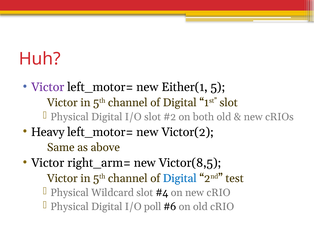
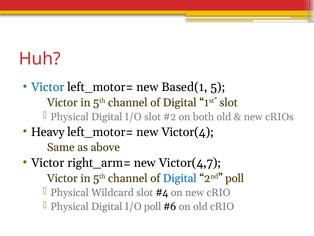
Victor colour: purple -> blue (48, 87)
Either(1: Either(1 -> Based(1 (185, 87)
Victor(2: Victor(2 -> Victor(4 (188, 132)
Victor(8,5: Victor(8,5 -> Victor(4,7 (190, 163)
2nd test: test -> poll (235, 178)
